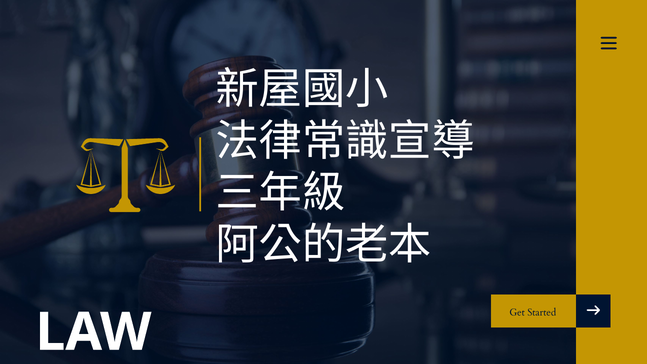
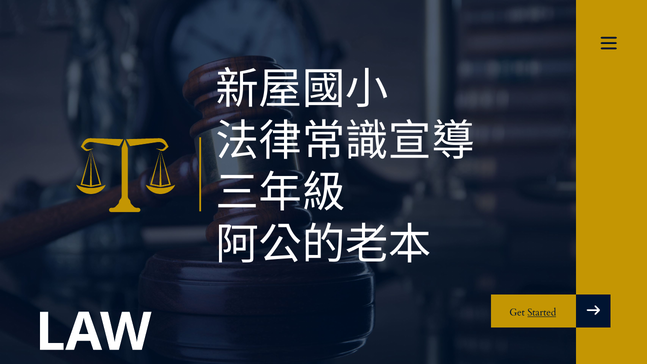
Started underline: none -> present (542, 312)
